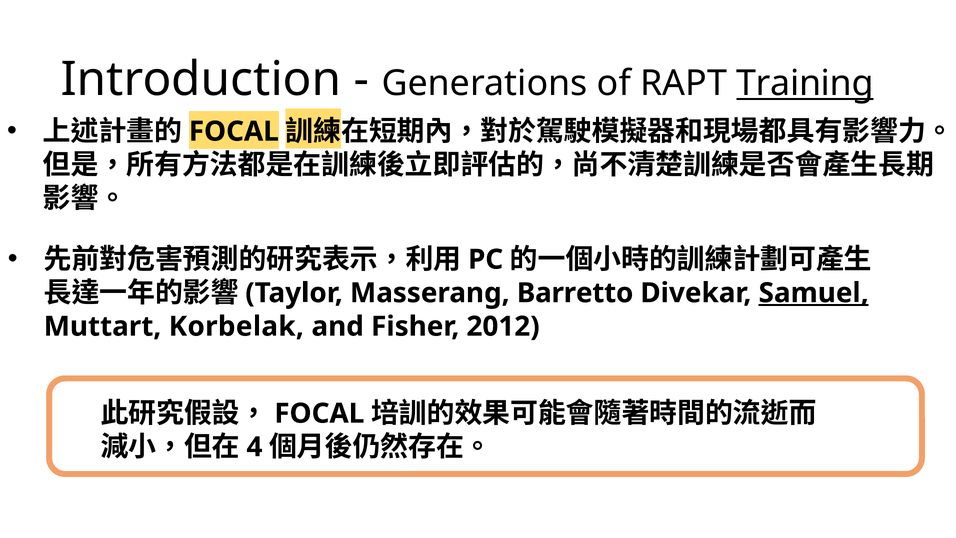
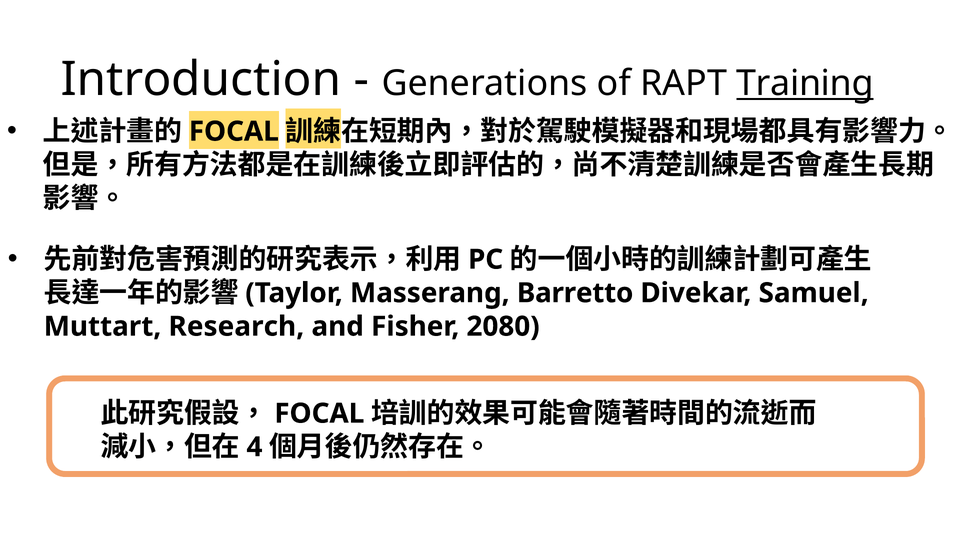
Samuel underline: present -> none (814, 293)
Korbelak: Korbelak -> Research (236, 326)
2012: 2012 -> 2080 (503, 326)
